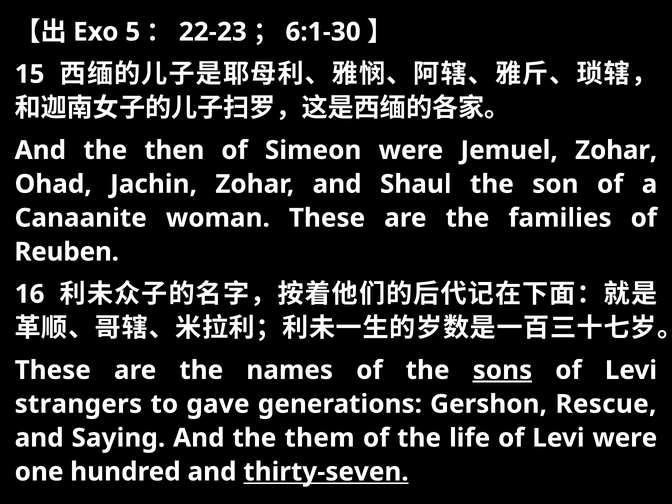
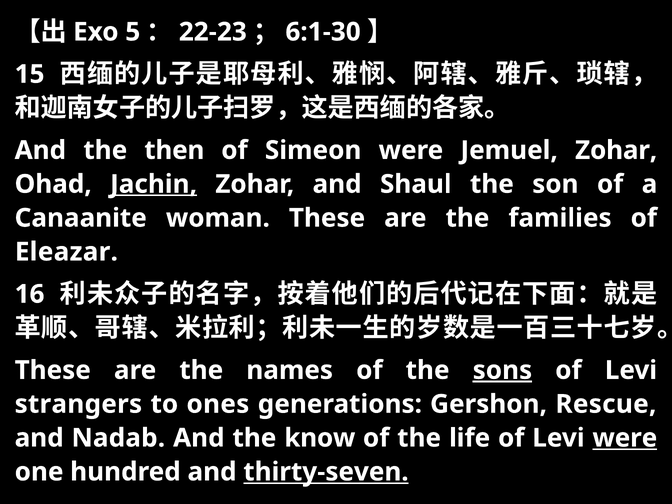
Jachin underline: none -> present (154, 184)
Reuben: Reuben -> Eleazar (66, 252)
gave: gave -> ones (218, 404)
Saying: Saying -> Nadab (118, 438)
them: them -> know (320, 438)
were underline: none -> present (625, 438)
